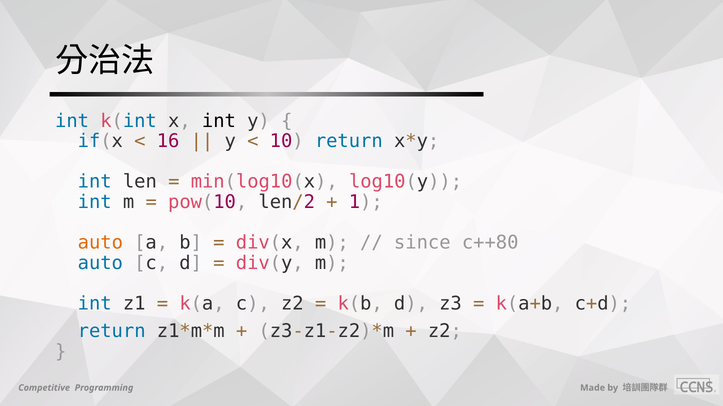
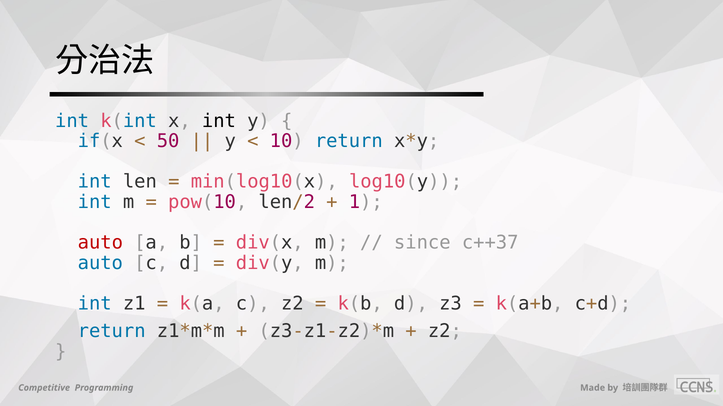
16: 16 -> 50 (168, 141)
auto colour: orange -> red (100, 243)
c++80: c++80 -> c++37 (490, 243)
